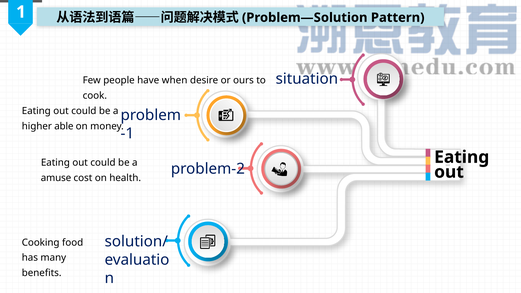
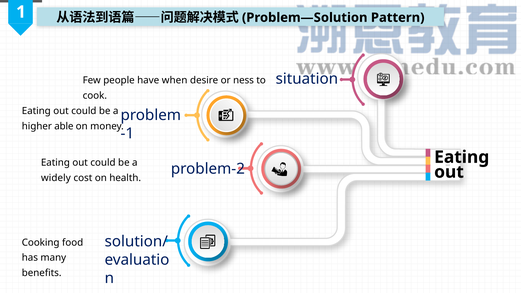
ours: ours -> ness (244, 80)
amuse: amuse -> widely (56, 178)
